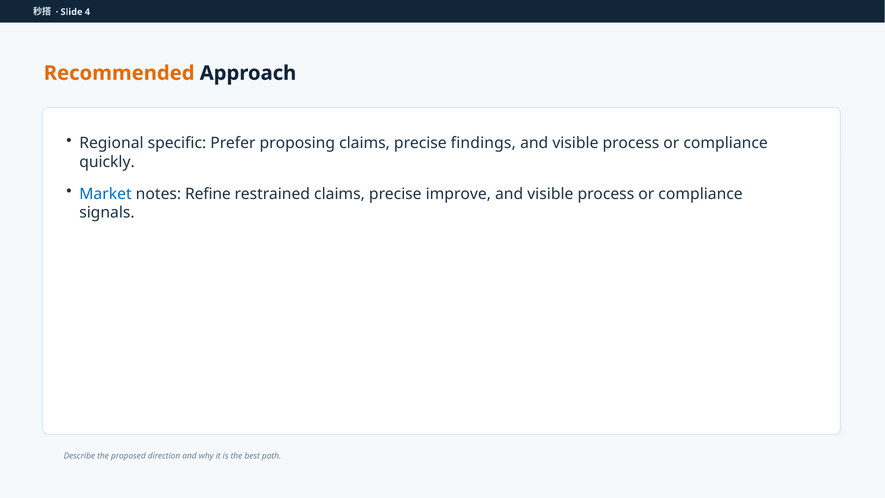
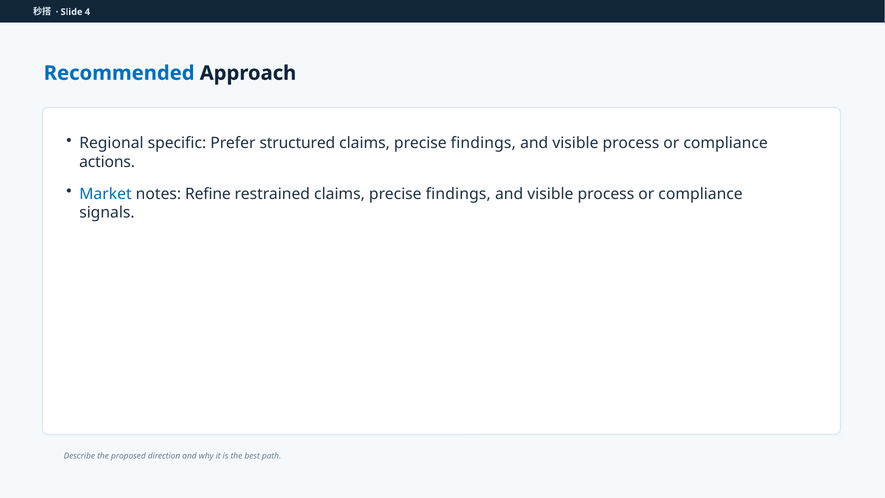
Recommended colour: orange -> blue (119, 73)
proposing: proposing -> structured (297, 143)
quickly: quickly -> actions (107, 162)
restrained claims precise improve: improve -> findings (458, 194)
